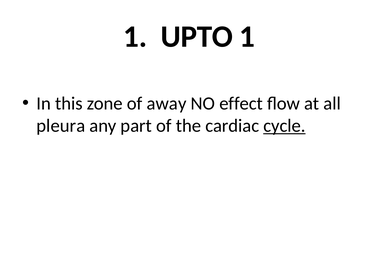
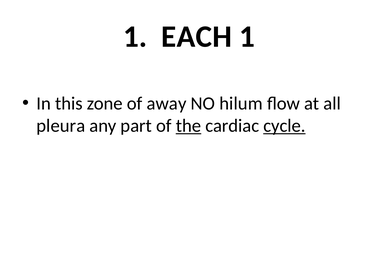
UPTO: UPTO -> EACH (197, 37)
effect: effect -> hilum (241, 103)
the underline: none -> present (188, 126)
